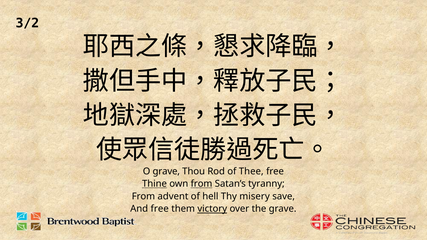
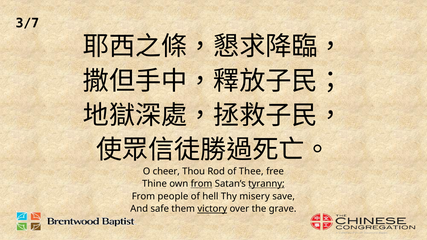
3/2: 3/2 -> 3/7 (27, 23)
O grave: grave -> cheer (166, 171)
Thine underline: present -> none (154, 184)
tyranny underline: none -> present (266, 184)
advent: advent -> people (173, 196)
And free: free -> safe (160, 209)
